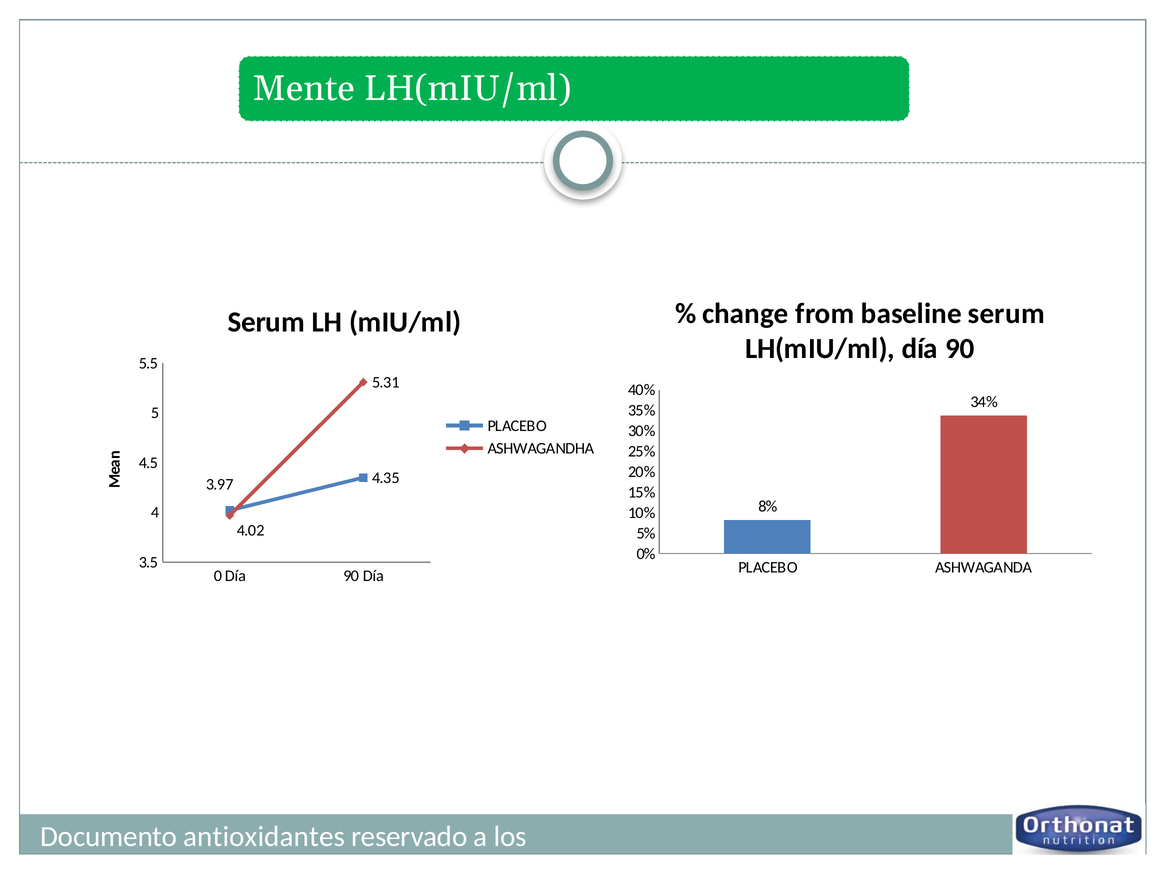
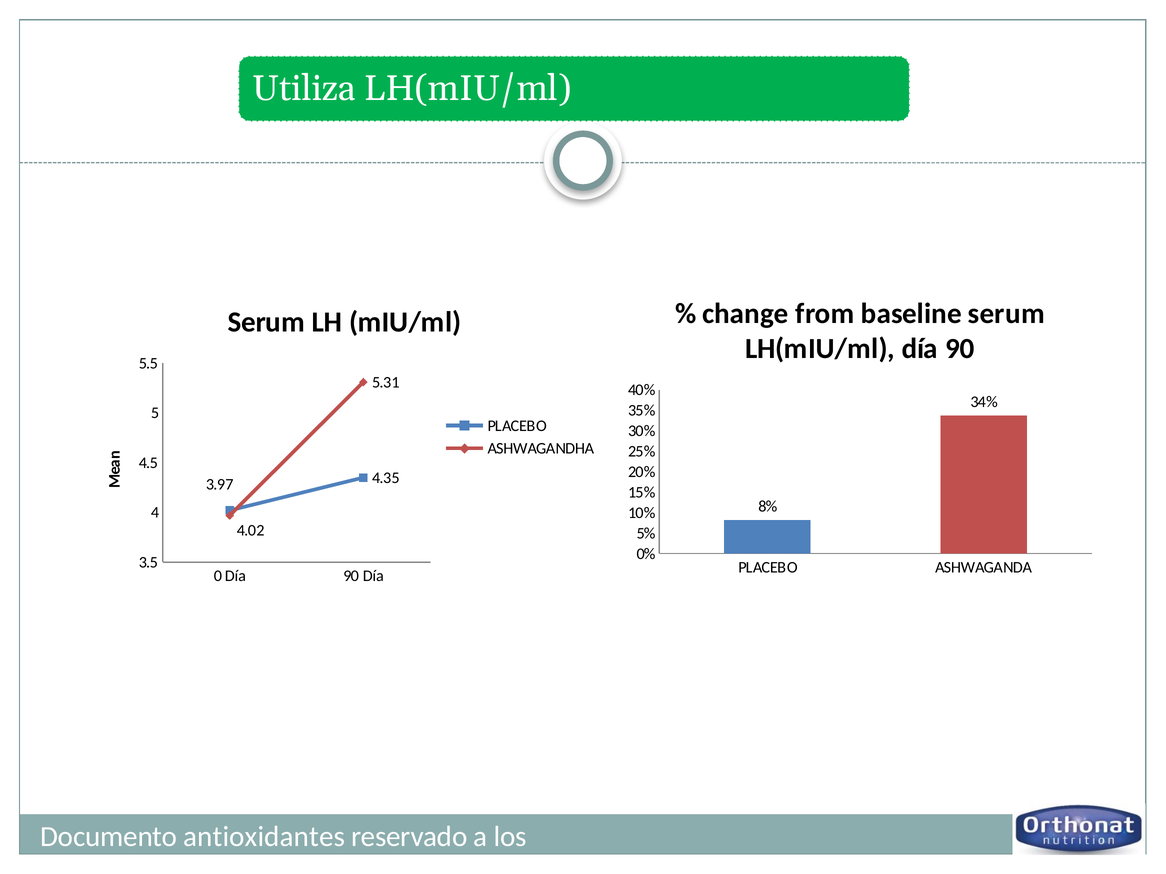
Mente: Mente -> Utiliza (304, 88)
